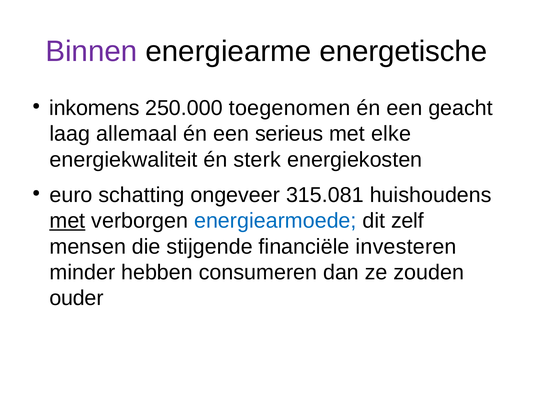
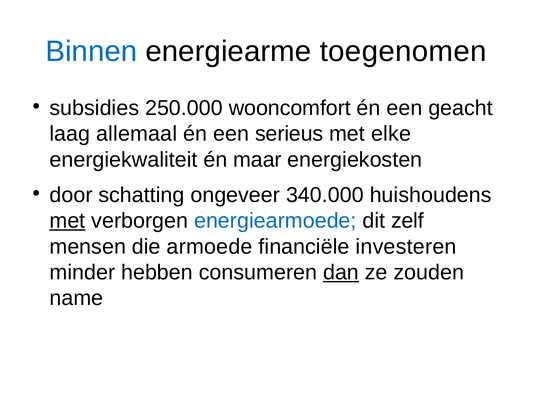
Binnen colour: purple -> blue (91, 51)
energetische: energetische -> toegenomen (403, 51)
inkomens: inkomens -> subsidies (94, 108)
toegenomen: toegenomen -> wooncomfort (290, 108)
sterk: sterk -> maar (257, 160)
euro: euro -> door (71, 195)
315.081: 315.081 -> 340.000 (325, 195)
stijgende: stijgende -> armoede (210, 246)
dan underline: none -> present (341, 272)
ouder: ouder -> name (76, 298)
